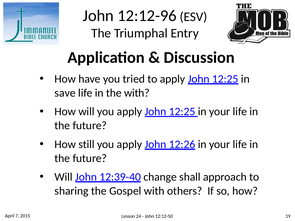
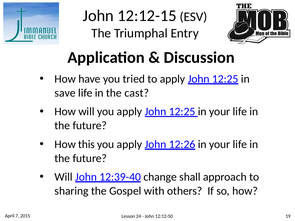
12:12-96: 12:12-96 -> 12:12-15 (147, 16)
the with: with -> cast (137, 93)
still: still -> this (87, 144)
